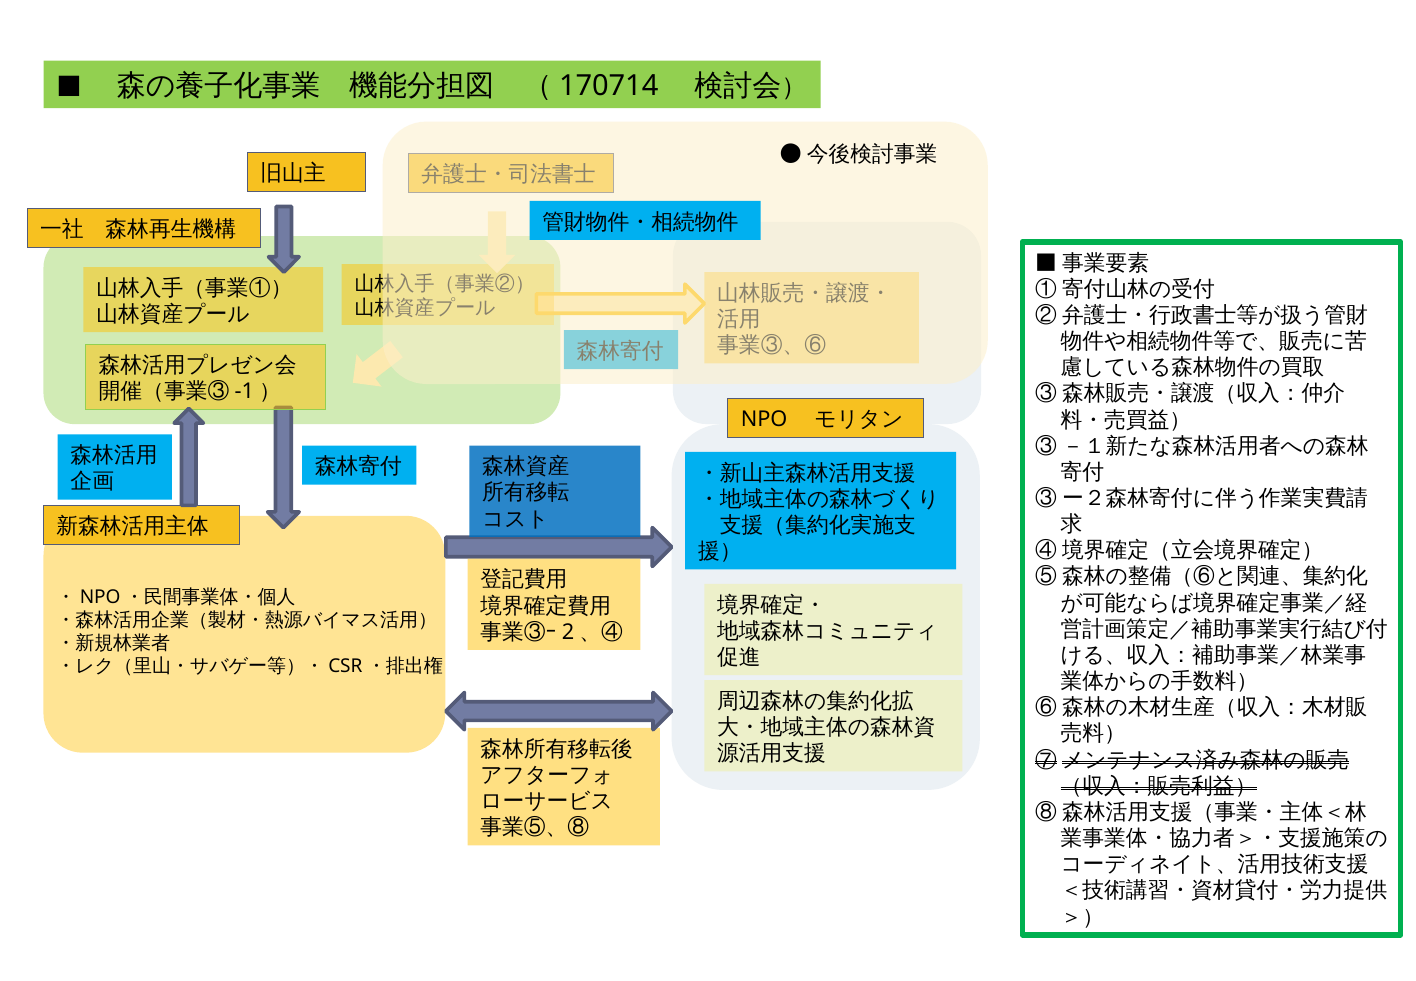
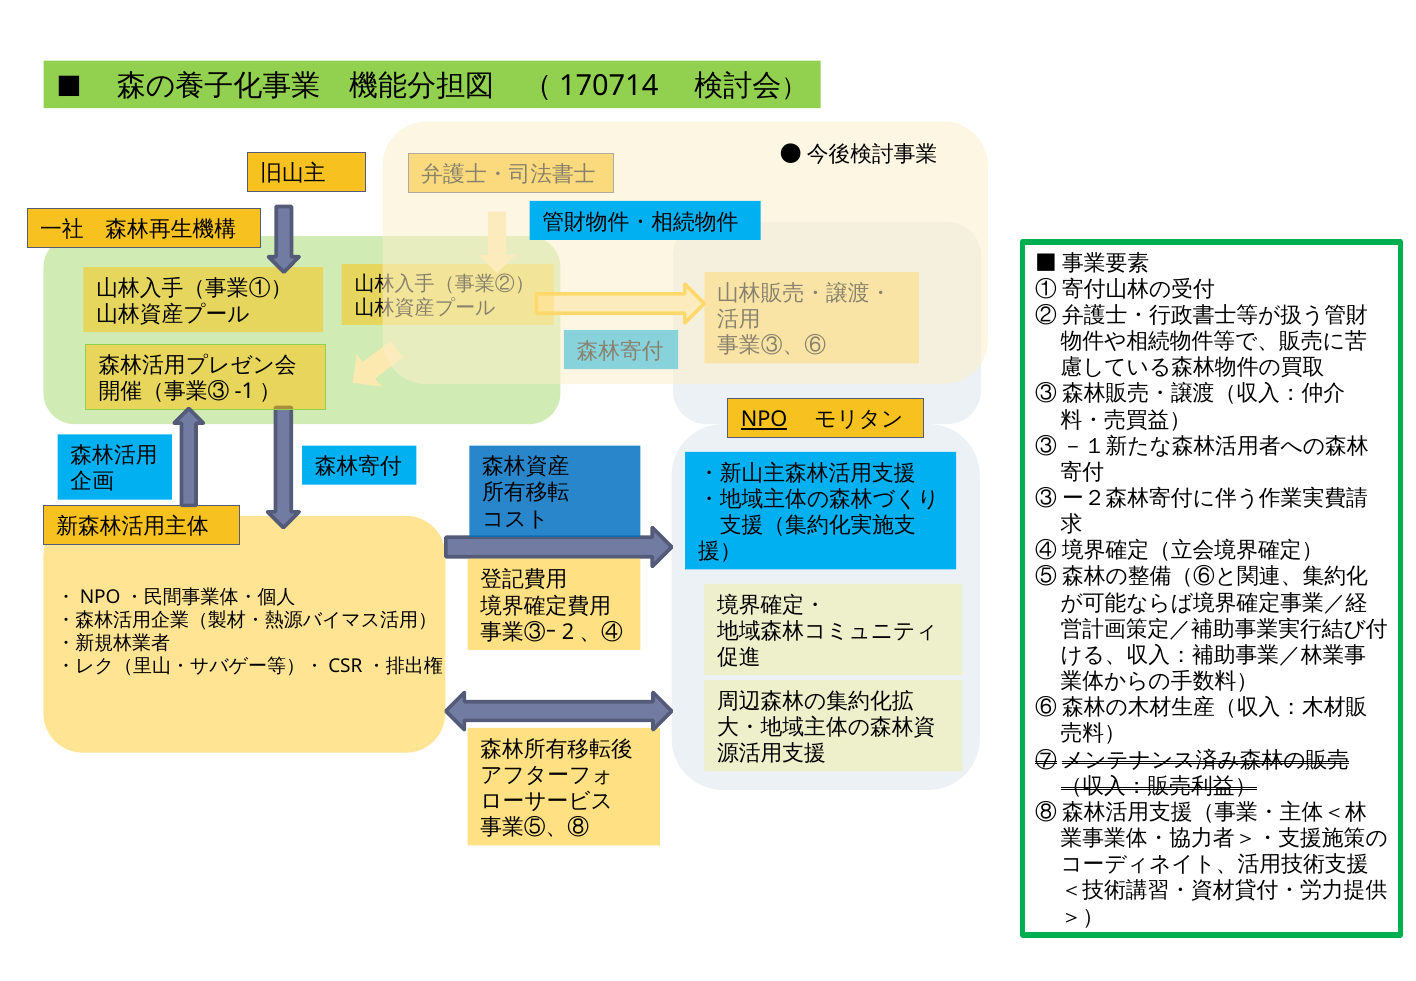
NPO underline: none -> present (764, 419)
